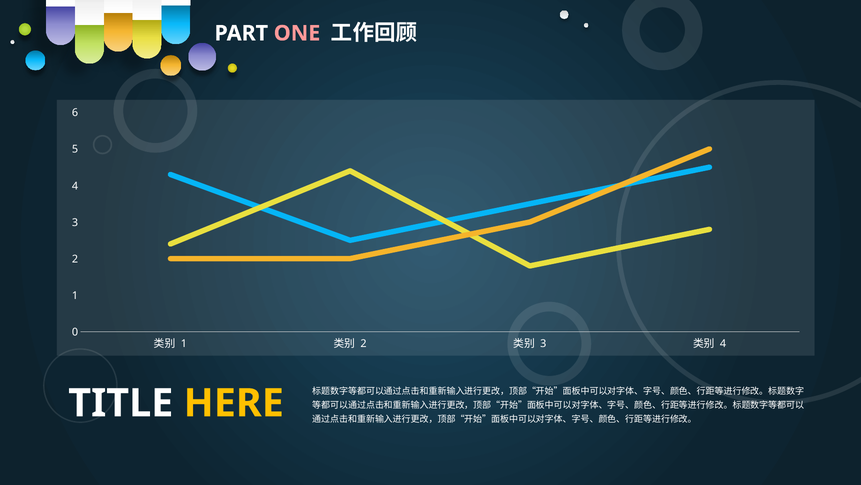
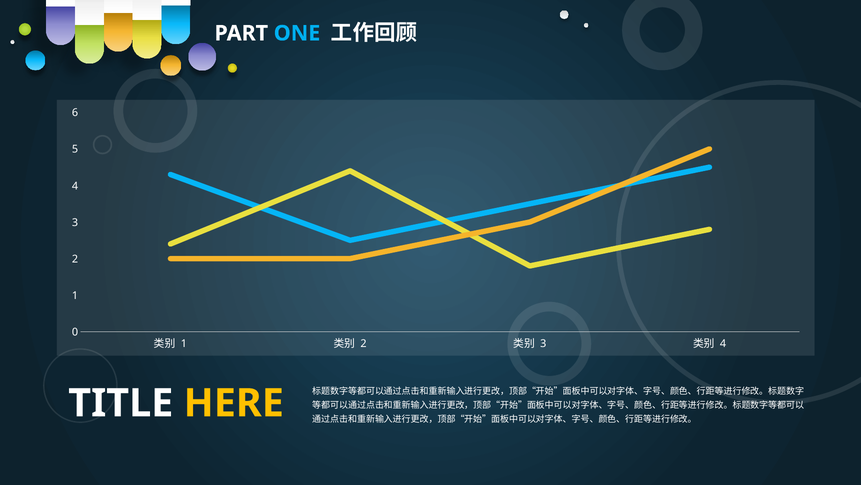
ONE colour: pink -> light blue (297, 33)
